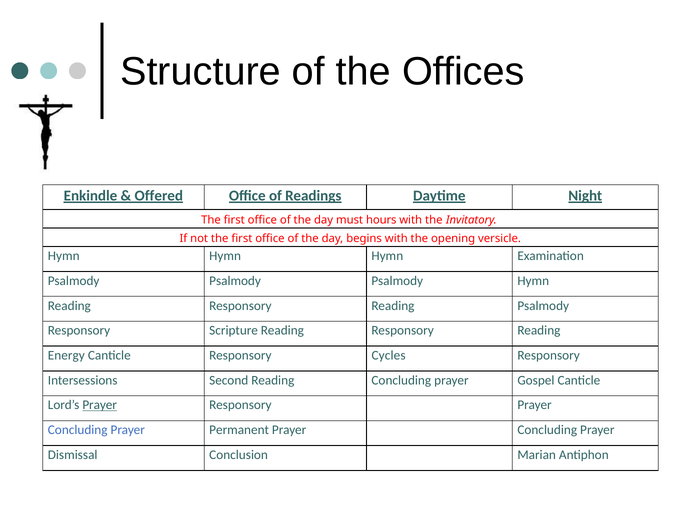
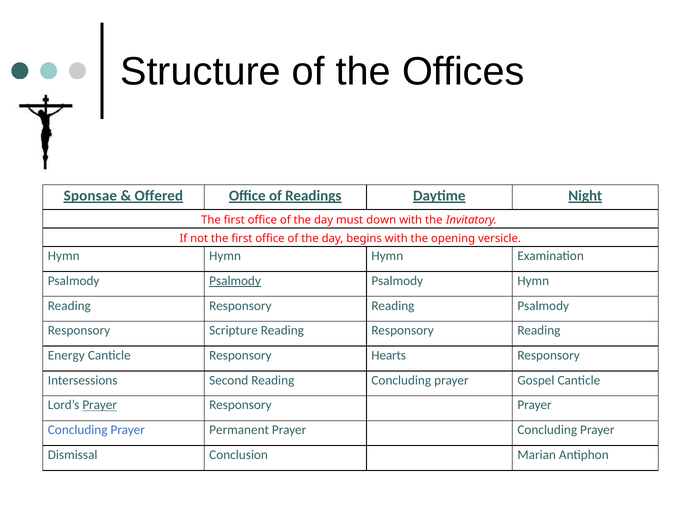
Enkindle: Enkindle -> Sponsae (90, 196)
hours: hours -> down (381, 220)
Psalmody underline: none -> present (235, 281)
Cycles: Cycles -> Hearts (389, 355)
